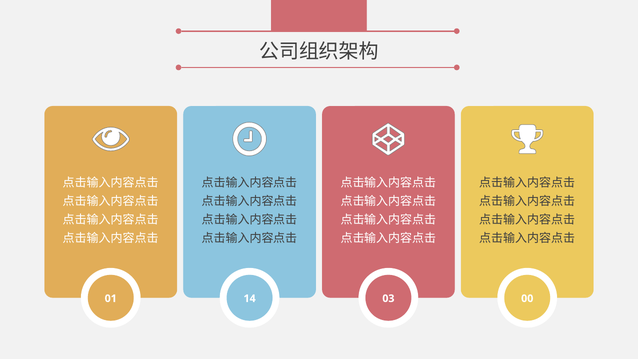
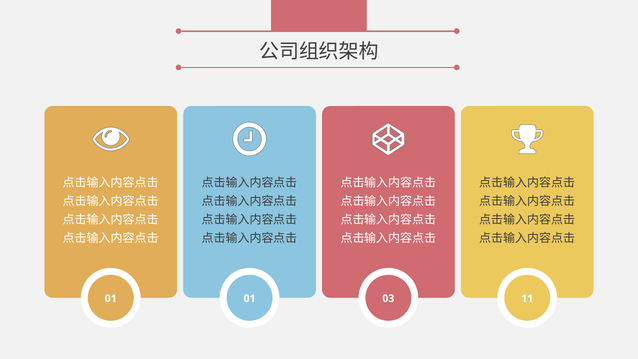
01 14: 14 -> 01 (250, 298)
00: 00 -> 11 (527, 298)
